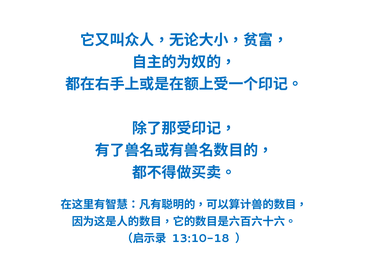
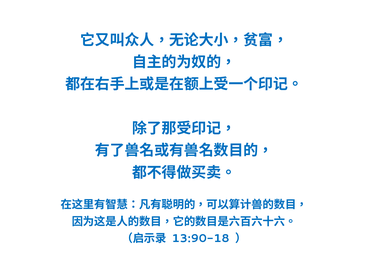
13:10-18: 13:10-18 -> 13:90-18 (201, 238)
